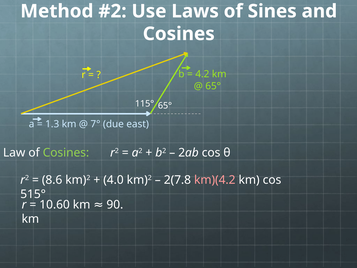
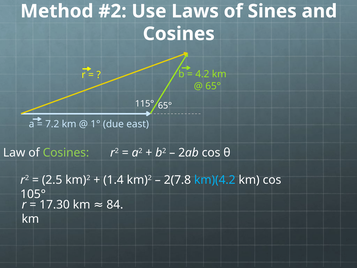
1.3: 1.3 -> 7.2 (52, 124)
7°: 7° -> 1° (95, 124)
8.6: 8.6 -> 2.5 (52, 180)
4.0: 4.0 -> 1.4 (113, 180)
km)(4.2 colour: pink -> light blue (215, 180)
515°: 515° -> 105° (33, 194)
10.60: 10.60 -> 17.30 (55, 205)
90: 90 -> 84 (115, 205)
